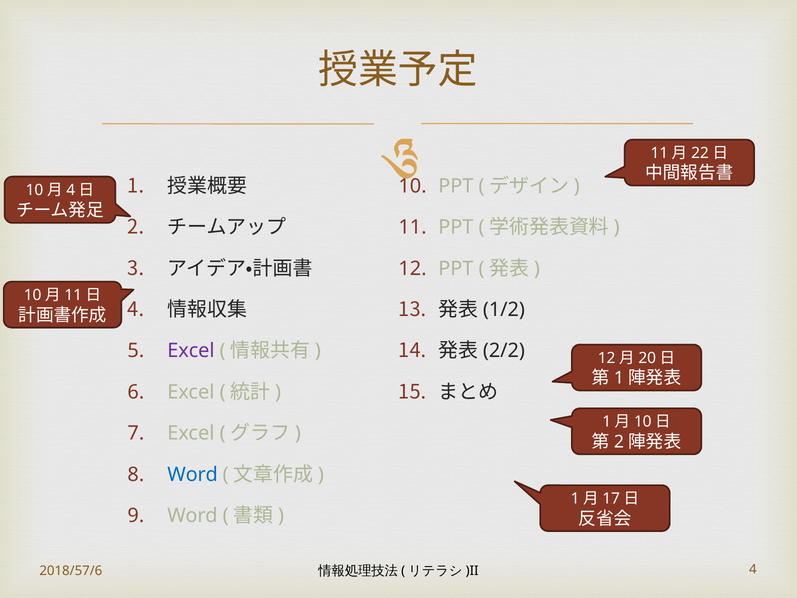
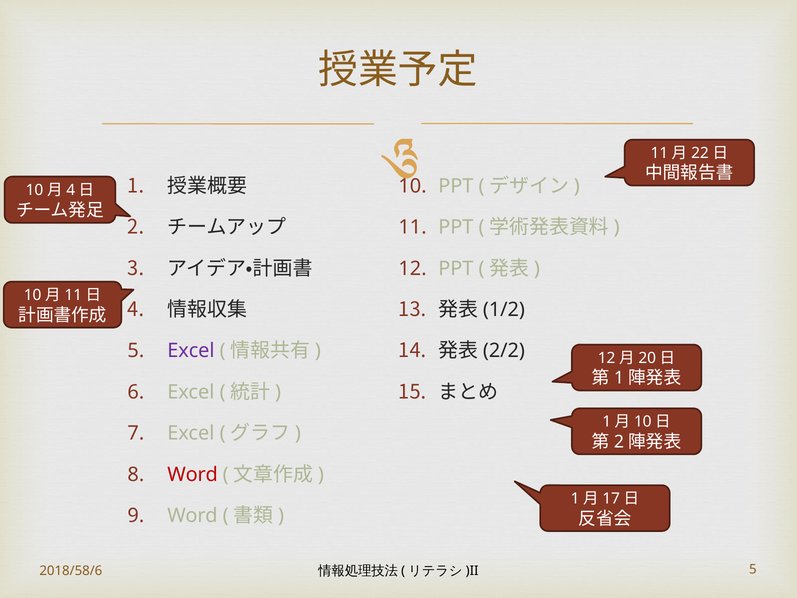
Word colour: blue -> red (193, 474)
2018/57/6: 2018/57/6 -> 2018/58/6 (71, 570)
4: 4 -> 5 (753, 569)
